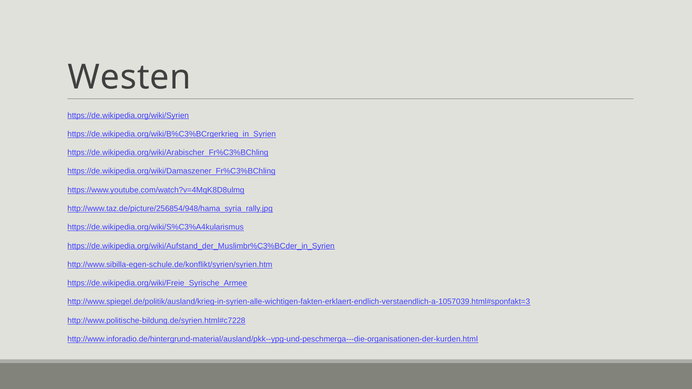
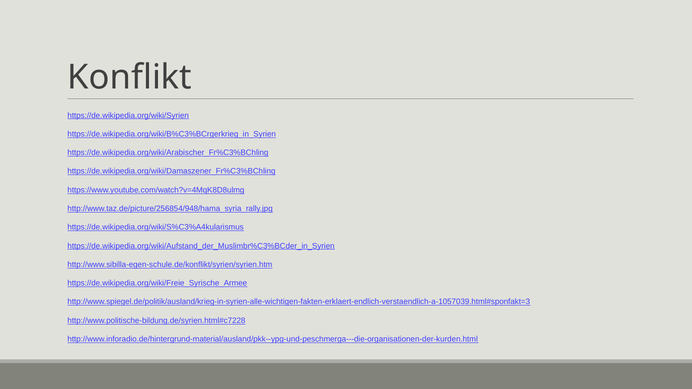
Westen: Westen -> Konflikt (130, 78)
